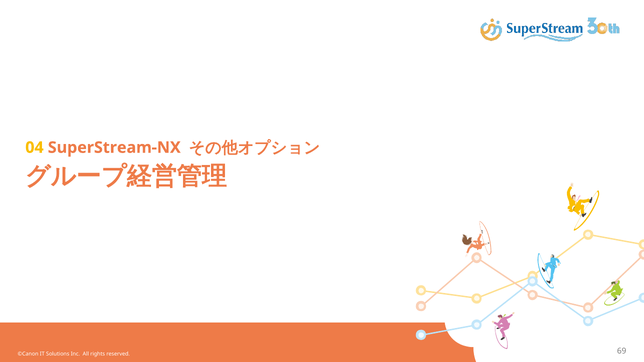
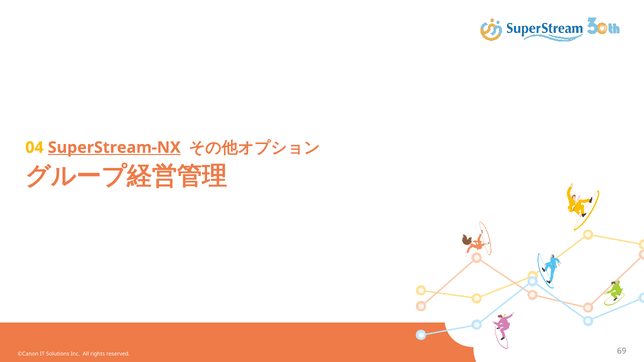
SuperStream-NX underline: none -> present (114, 148)
